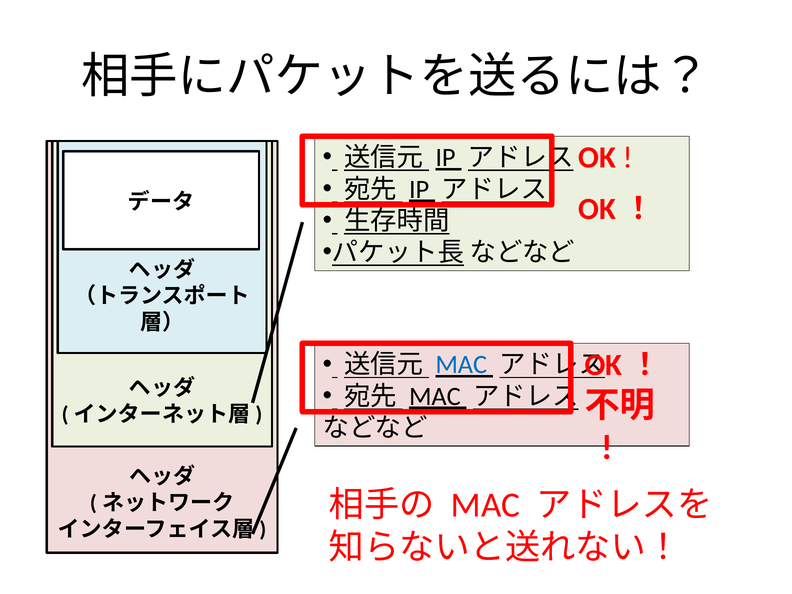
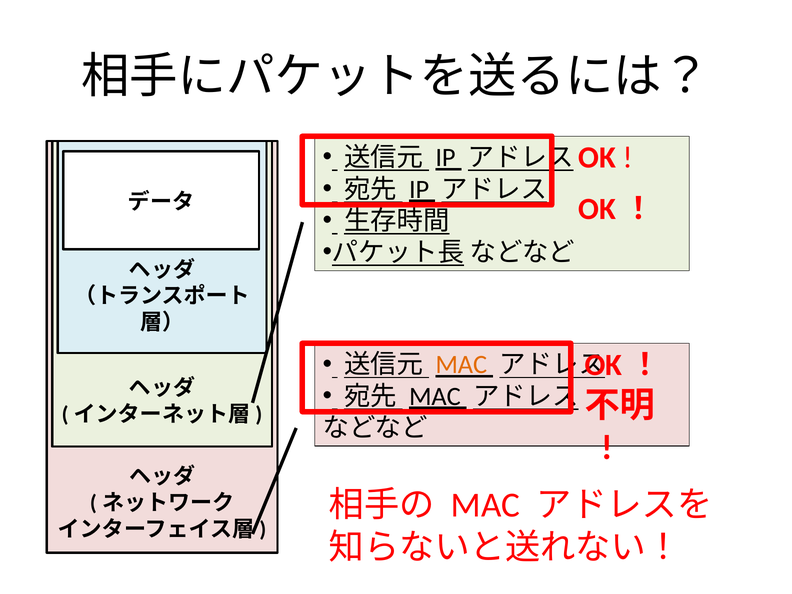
MAC colour: blue -> orange (461, 365)
